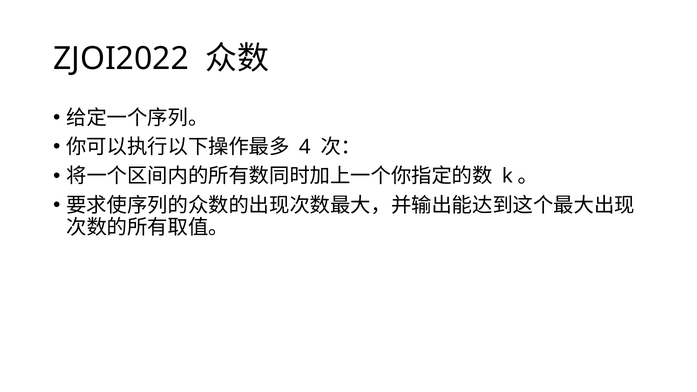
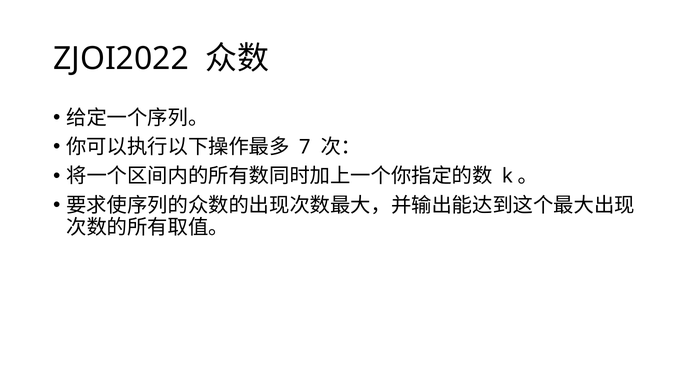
4: 4 -> 7 (305, 147)
